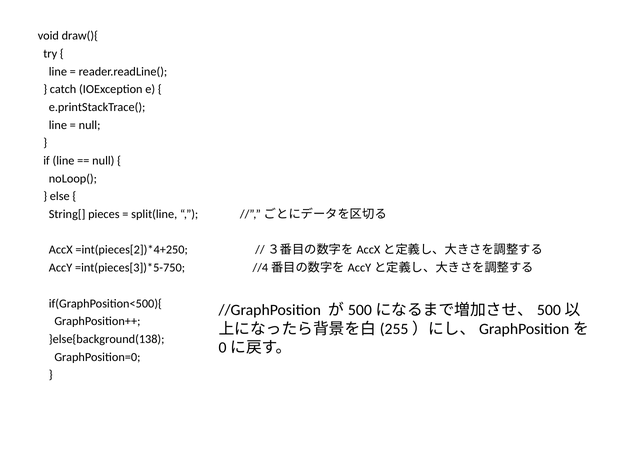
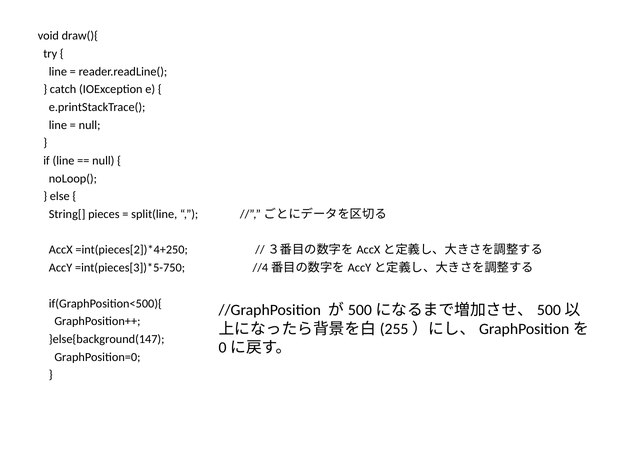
}else{background(138: }else{background(138 -> }else{background(147 (107, 340)
